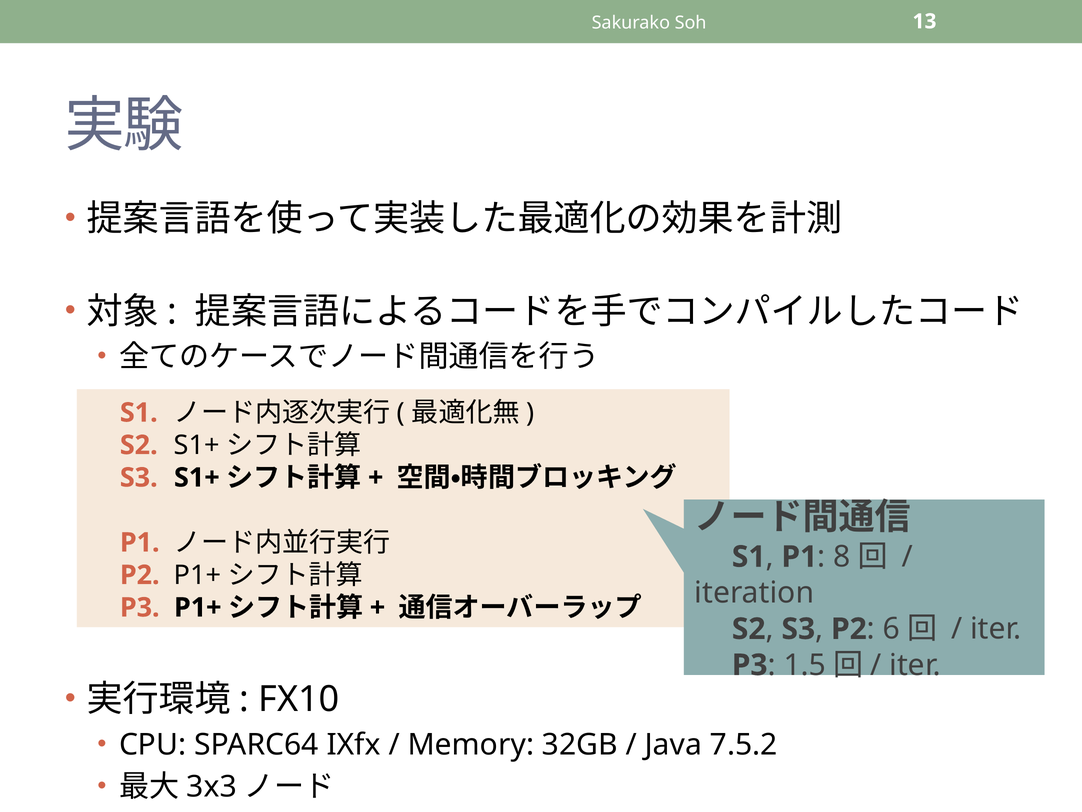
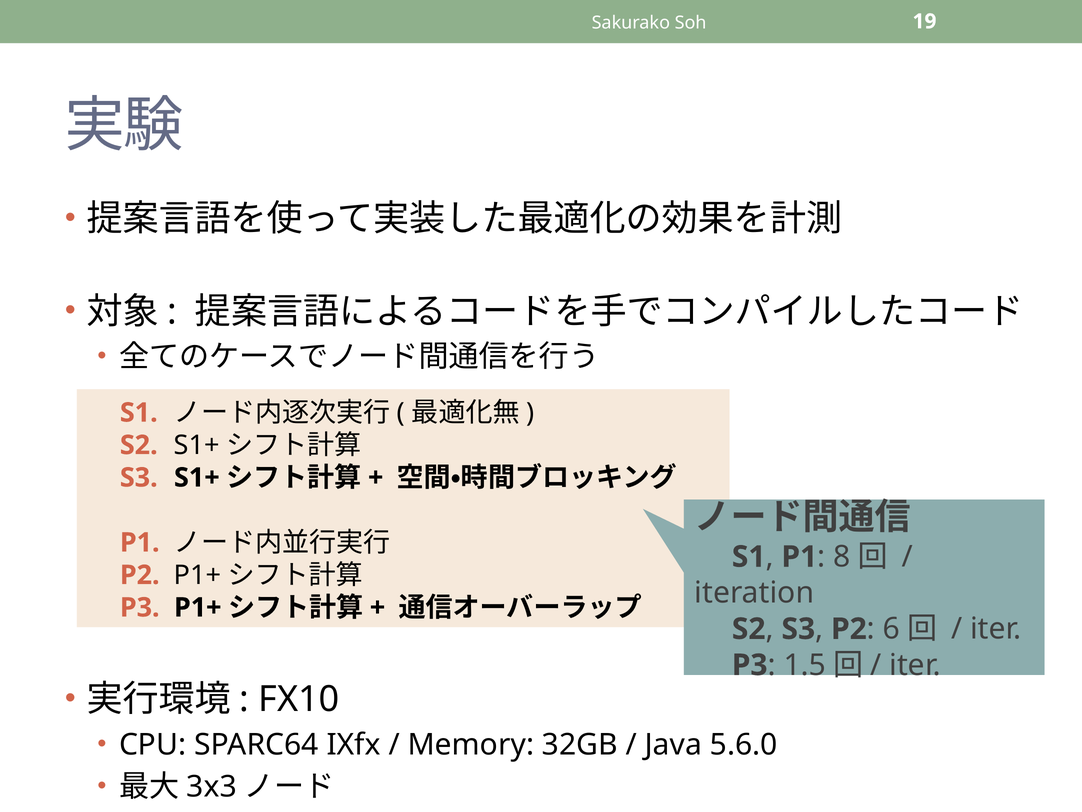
13: 13 -> 19 (925, 21)
7.5.2: 7.5.2 -> 5.6.0 (744, 744)
